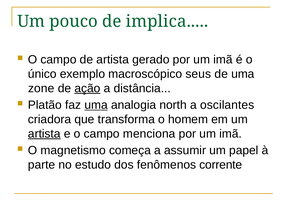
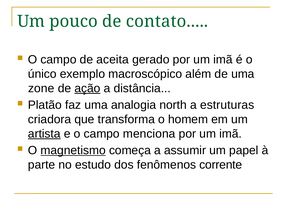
implica: implica -> contato (167, 21)
de artista: artista -> aceita (113, 60)
seus: seus -> além (198, 74)
uma underline: present -> none (96, 105)
oscilantes: oscilantes -> estruturas (227, 105)
magnetismo underline: none -> present (73, 151)
